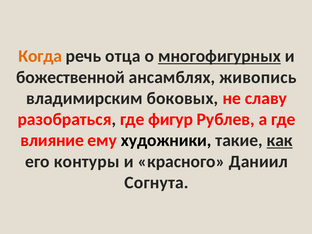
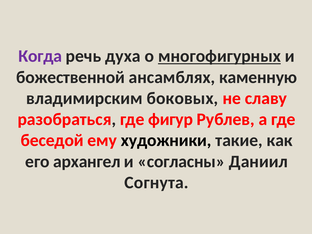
Когда colour: orange -> purple (40, 56)
отца: отца -> духа (123, 56)
живопись: живопись -> каменную (258, 77)
влияние: влияние -> беседой (52, 140)
как underline: present -> none (280, 140)
контуры: контуры -> архангел (87, 161)
красного: красного -> согласны (181, 161)
